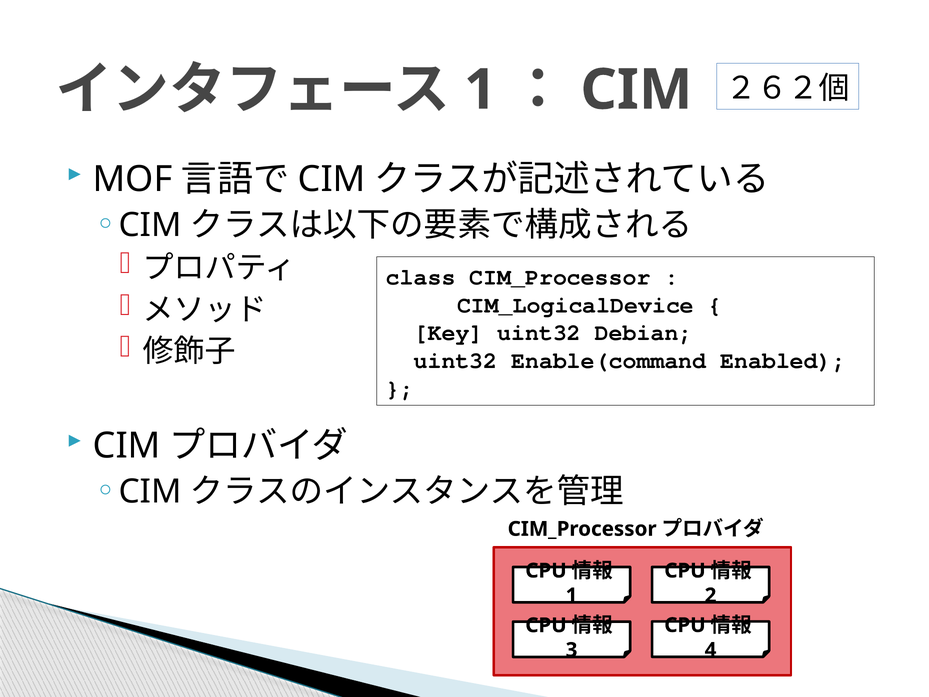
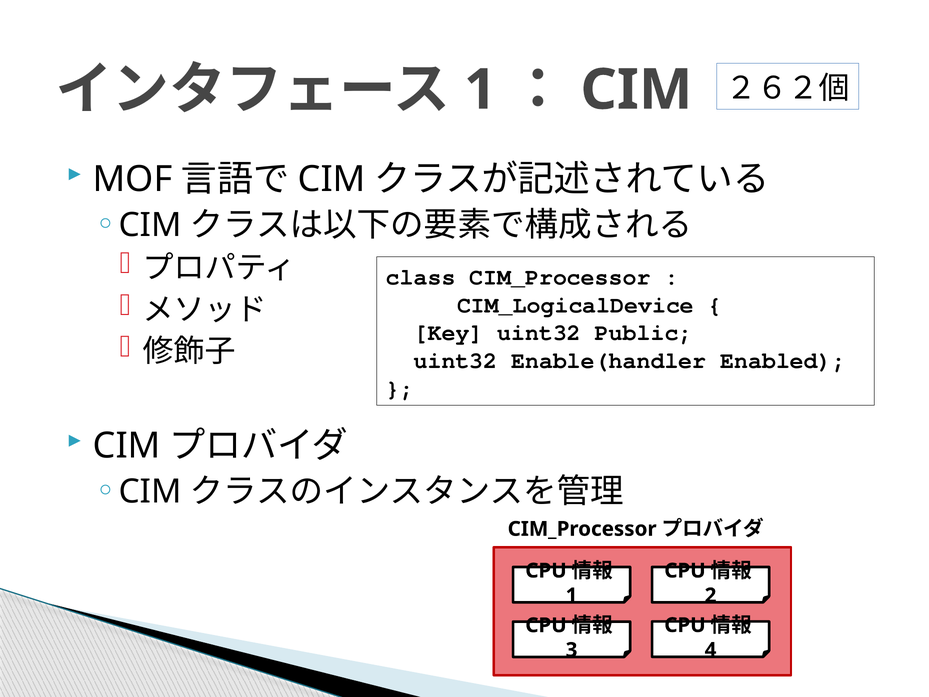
Debian: Debian -> Public (644, 333)
Enable(command: Enable(command -> Enable(handler (609, 360)
